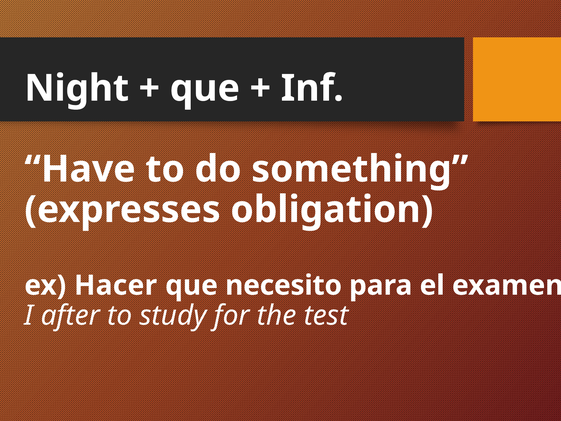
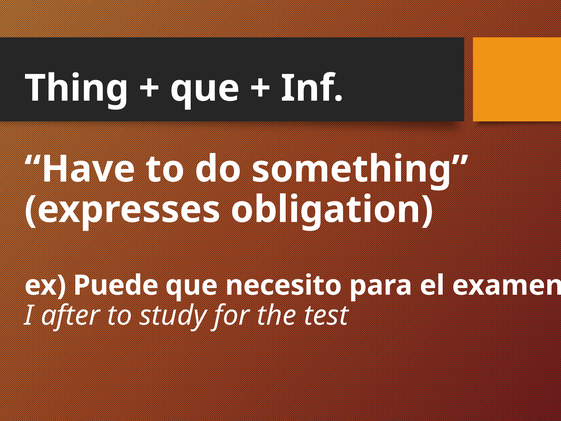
Night: Night -> Thing (77, 88)
Hacer: Hacer -> Puede (116, 285)
